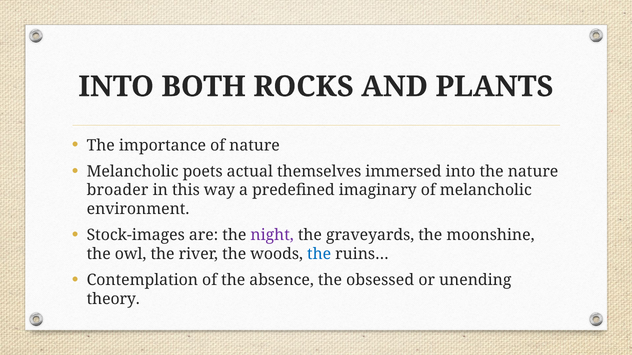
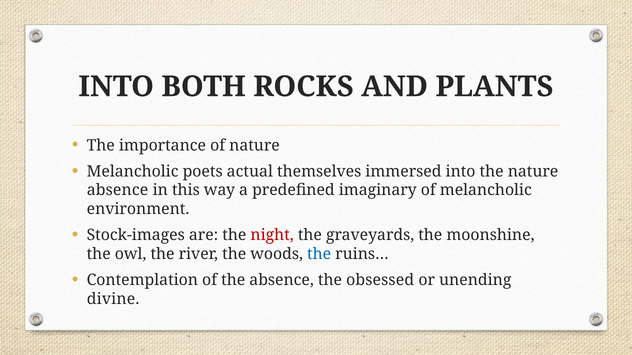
broader: broader -> absence (118, 191)
night colour: purple -> red (272, 236)
theory: theory -> divine (113, 300)
